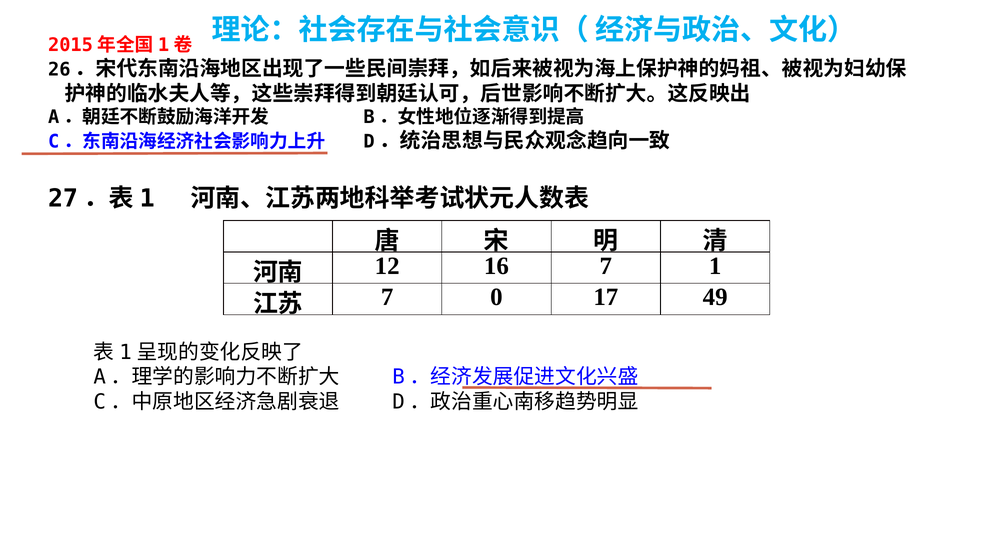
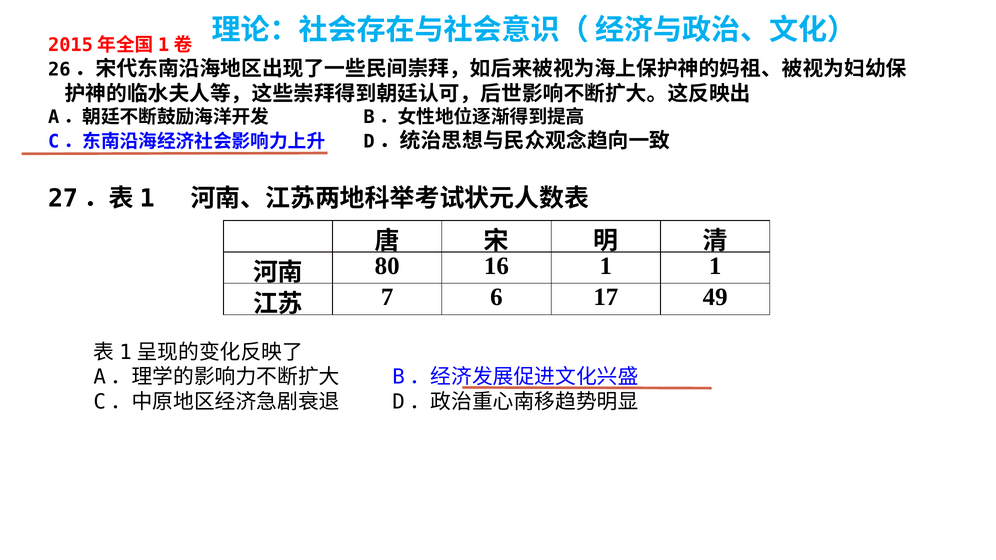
12: 12 -> 80 (387, 266)
16 7: 7 -> 1 (606, 266)
0: 0 -> 6 (496, 297)
